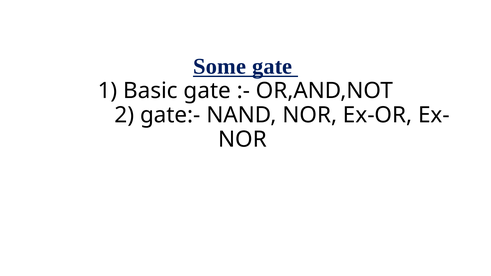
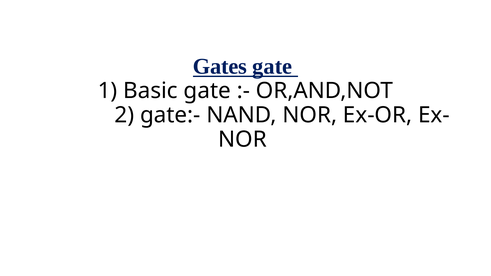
Some: Some -> Gates (220, 67)
